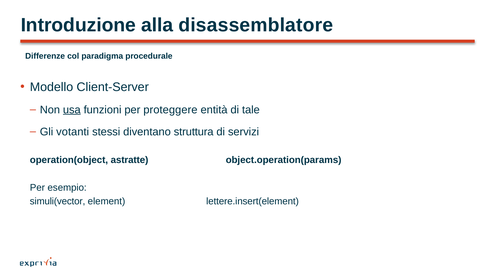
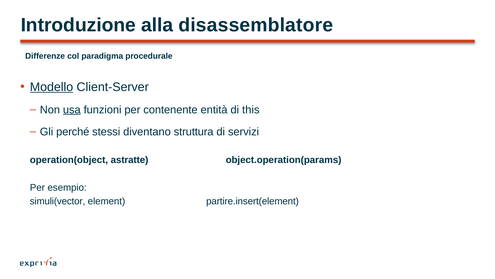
Modello underline: none -> present (52, 87)
proteggere: proteggere -> contenente (170, 110)
tale: tale -> this (251, 110)
votanti: votanti -> perché (73, 131)
lettere.insert(element: lettere.insert(element -> partire.insert(element (253, 201)
